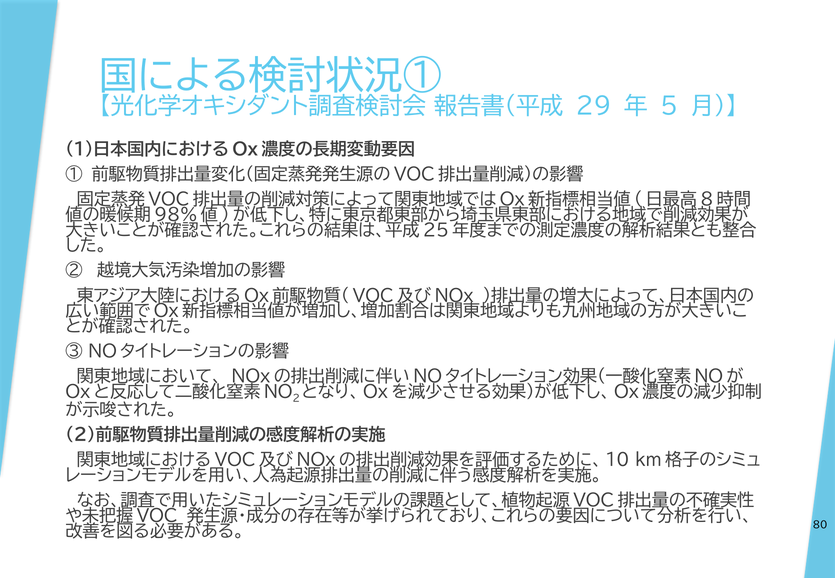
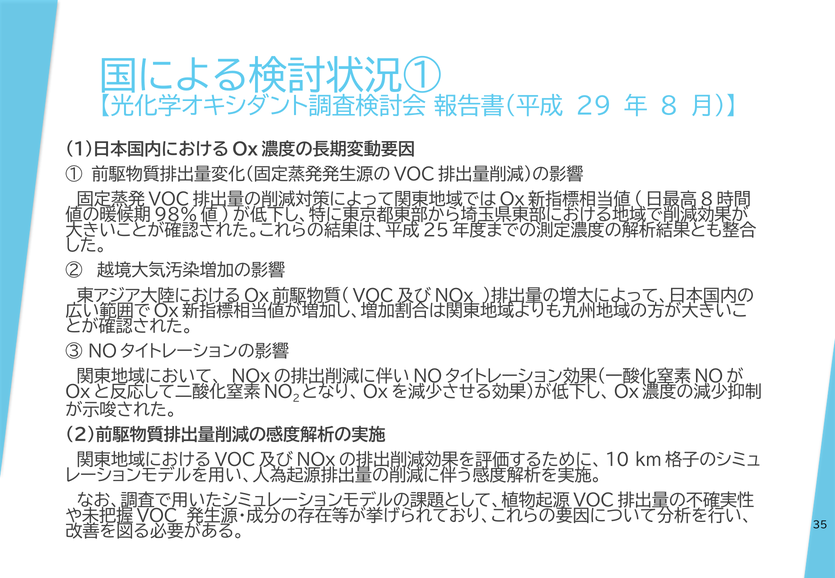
5: 5 -> 8 (669, 107)
80: 80 -> 35 (820, 525)
